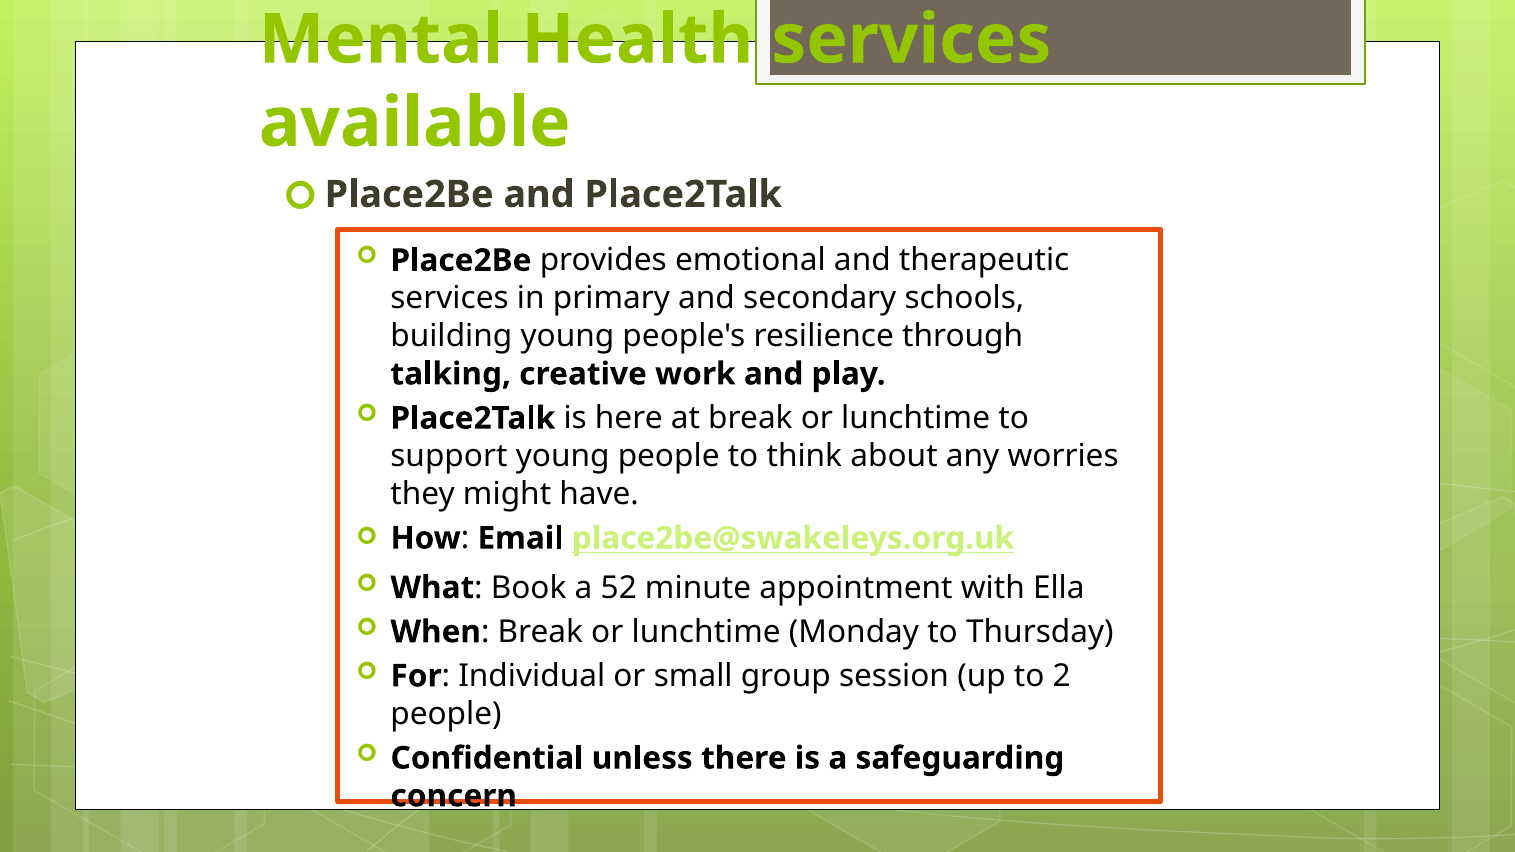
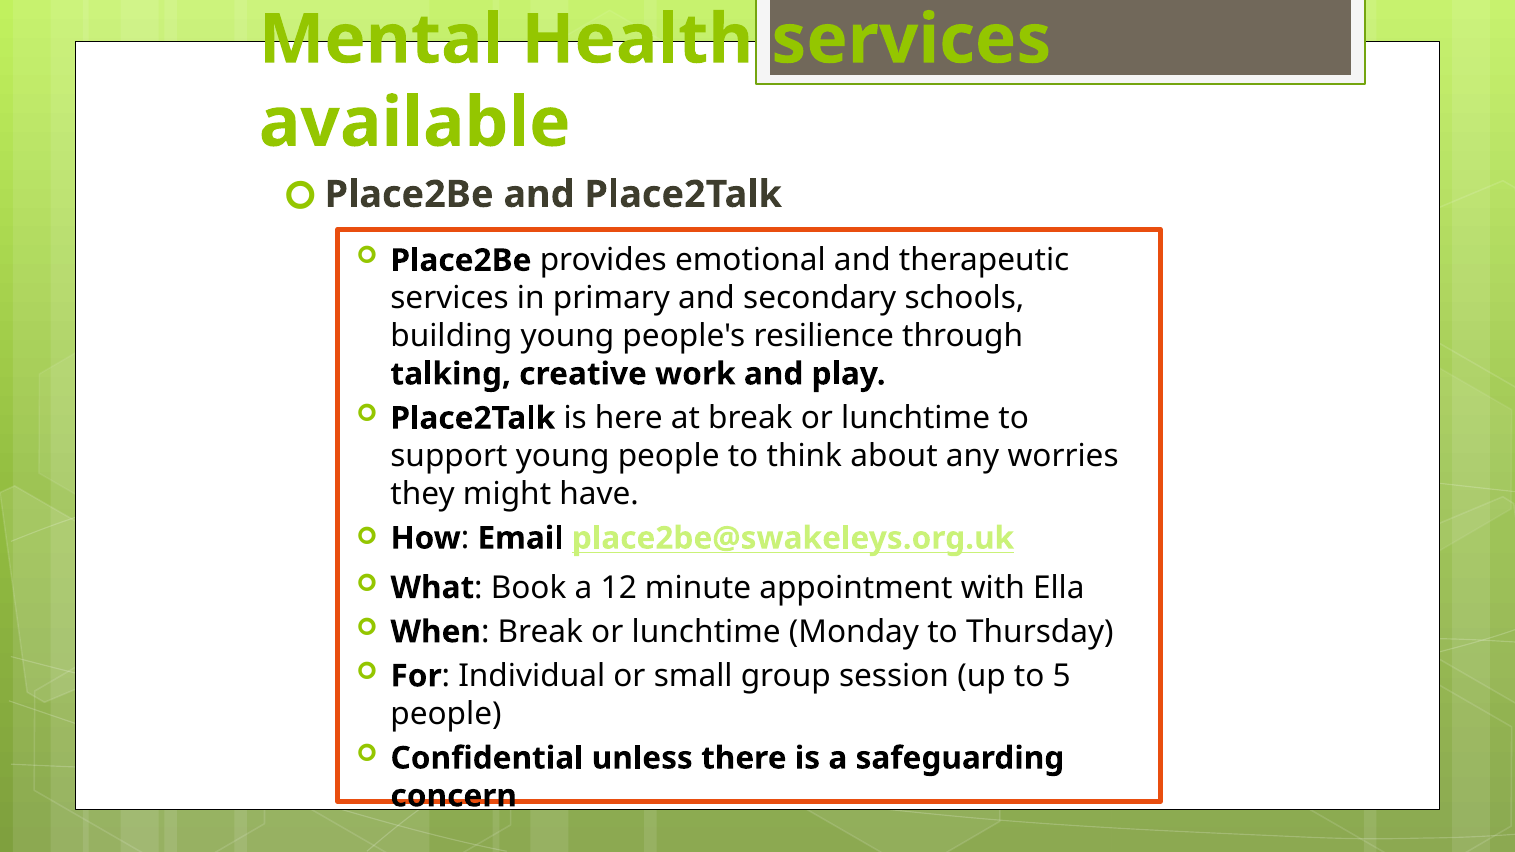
52: 52 -> 12 (619, 588)
2: 2 -> 5 (1062, 676)
